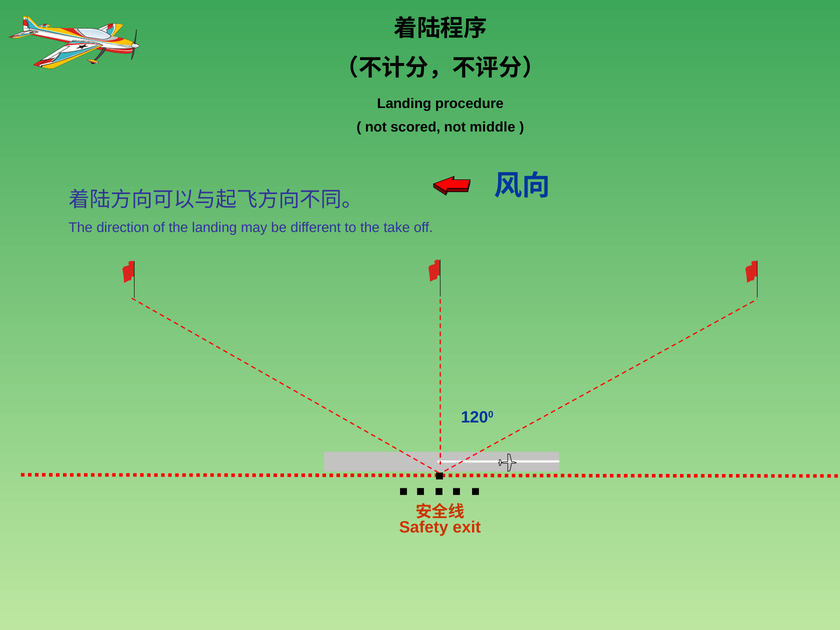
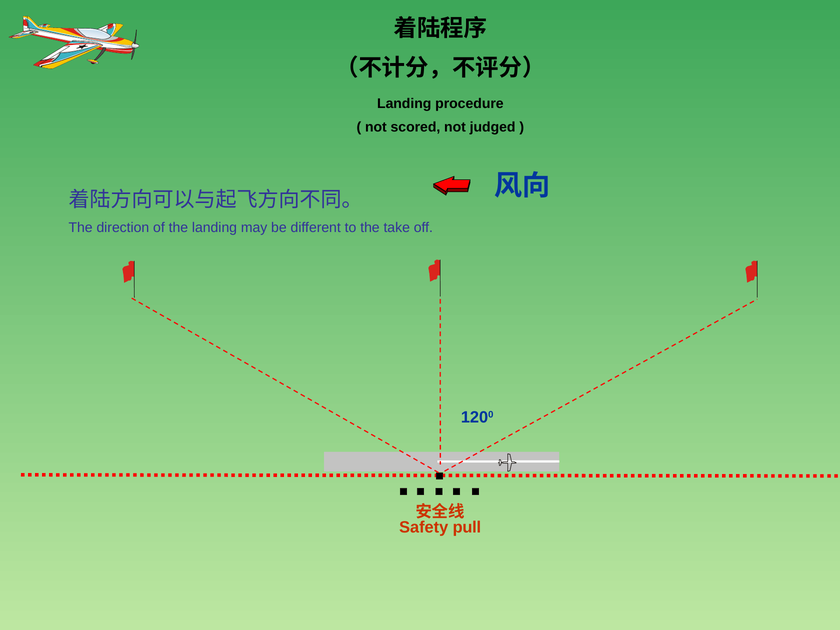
middle: middle -> judged (493, 127)
exit: exit -> pull (467, 527)
